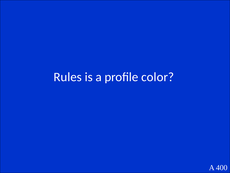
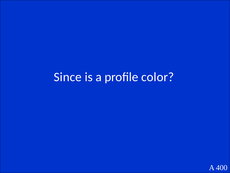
Rules: Rules -> Since (68, 77)
